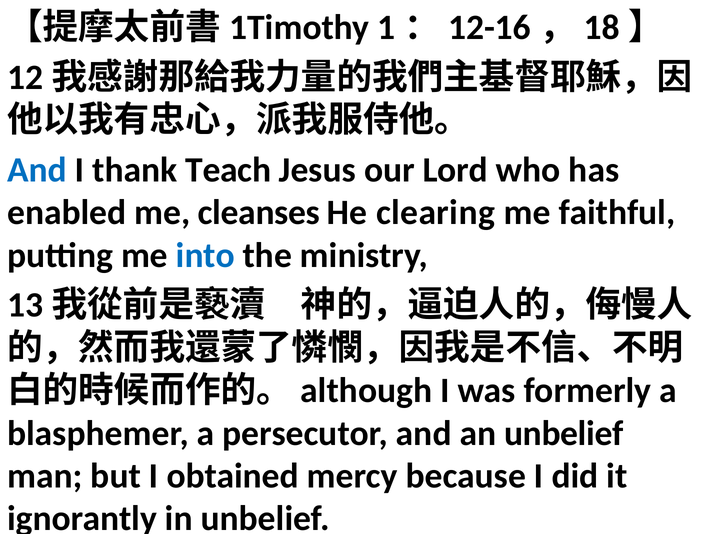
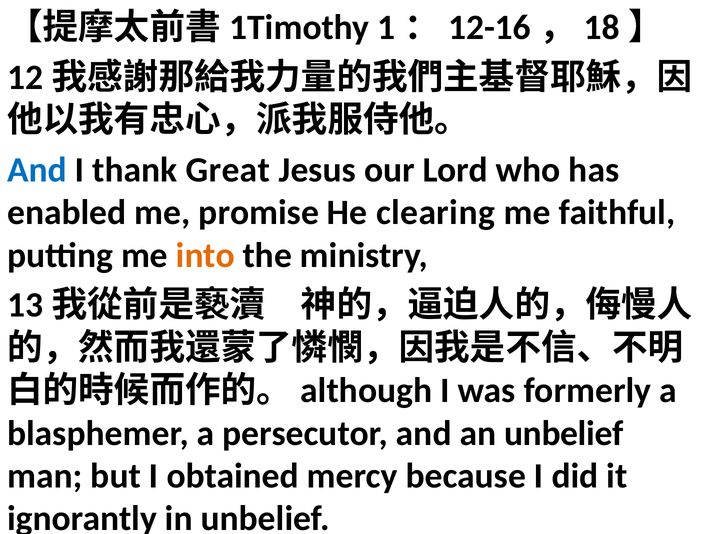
Teach: Teach -> Great (228, 170)
cleanses: cleanses -> promise (259, 213)
into colour: blue -> orange (205, 255)
